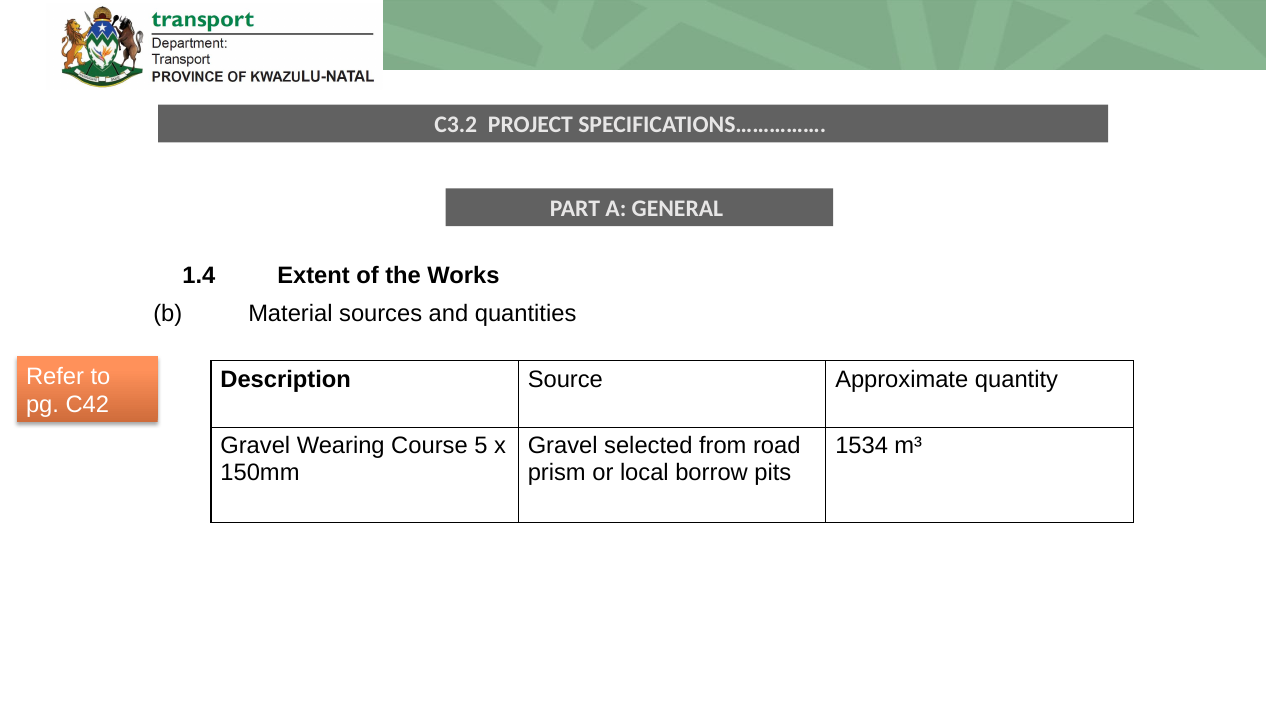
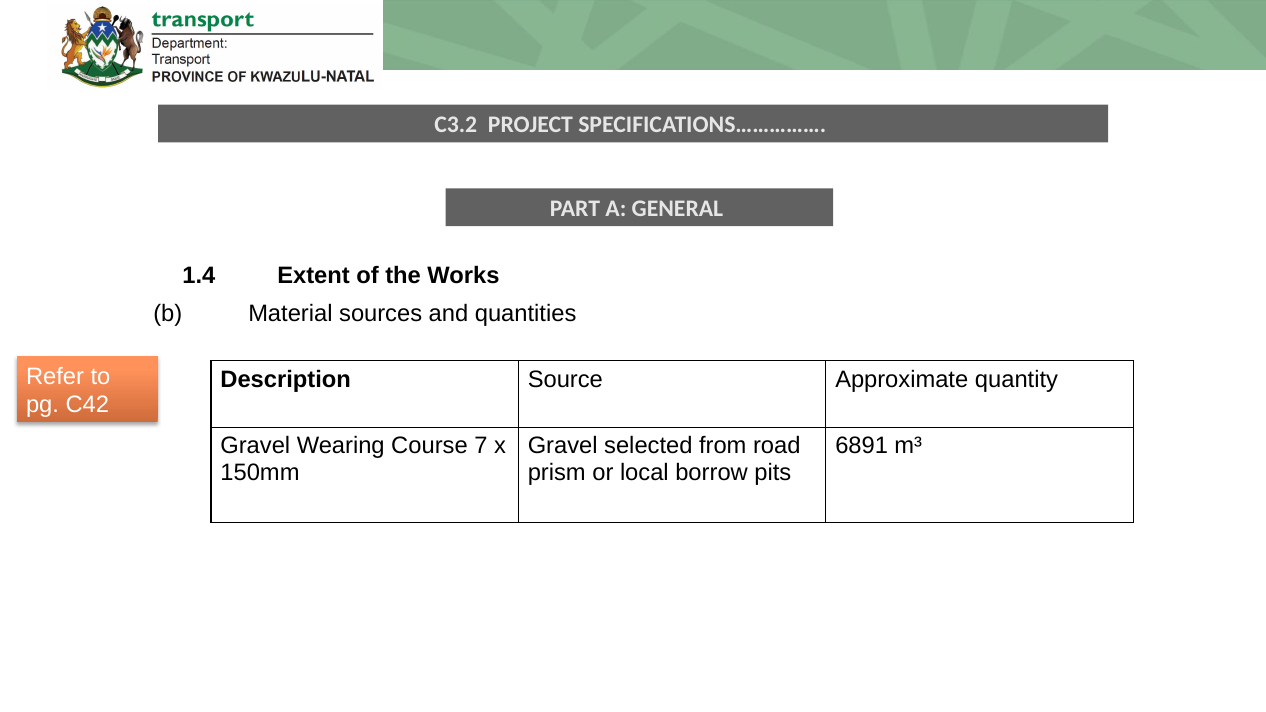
5: 5 -> 7 (481, 446)
1534: 1534 -> 6891 (862, 446)
